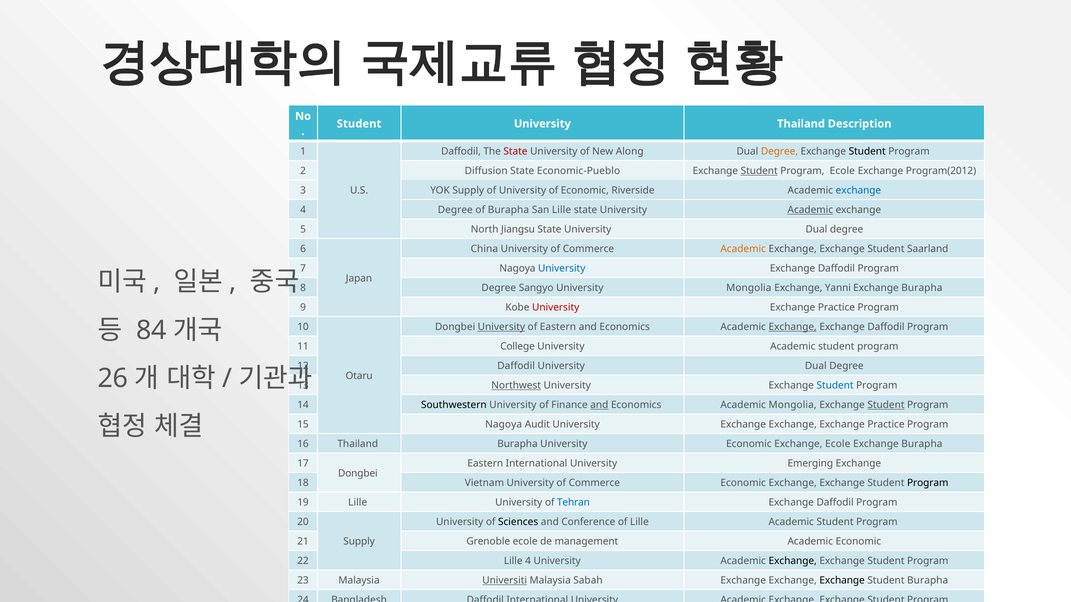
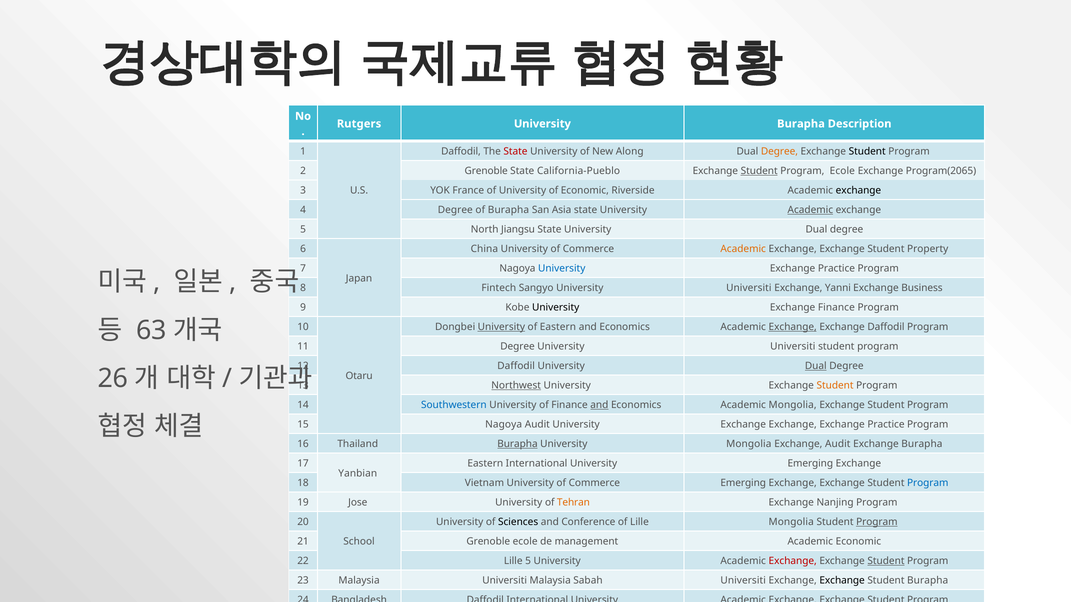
Student: Student -> Rutgers (359, 124)
University Thailand: Thailand -> Burapha (801, 124)
2 Diffusion: Diffusion -> Grenoble (486, 171)
Economic-Pueblo: Economic-Pueblo -> California-Pueblo (579, 171)
Program(2012: Program(2012 -> Program(2065 (941, 171)
YOK Supply: Supply -> France (468, 191)
exchange colour: blue -> black (858, 191)
San Lille: Lille -> Asia (562, 210)
Student Saarland: Saarland -> Property (928, 249)
Daffodil: Daffodil -> Practice (836, 269)
8 Degree: Degree -> Fintech (499, 288)
Sangyo University Mongolia: Mongolia -> Universiti (749, 288)
Burapha: Burapha -> Business (922, 288)
University colour: red -> black (556, 308)
Practice: Practice -> Finance (836, 308)
84: 84 -> 63 (151, 331)
11 College: College -> Degree (518, 347)
Academic: Academic -> Universiti (793, 347)
Dual underline: none -> present (816, 366)
Student colour: blue -> orange (835, 386)
Southwestern colour: black -> blue (454, 405)
Student underline: present -> none (886, 405)
Burapha underline: none -> present (517, 444)
University Economic: Economic -> Mongolia (749, 444)
Exchange Ecole: Ecole -> Audit (838, 444)
Dongbei: Dongbei -> Yanbian (358, 474)
Commerce Economic: Economic -> Emerging (743, 483)
Program colour: black -> blue (928, 483)
19 Lille: Lille -> Jose (358, 503)
Tehran colour: blue -> orange (573, 503)
Daffodil: Daffodil -> Nanjing (835, 503)
Lille Academic: Academic -> Mongolia (791, 522)
Program underline: none -> present (877, 522)
Supply: Supply -> School (359, 542)
Lille 4: 4 -> 5 (528, 561)
Exchange colour: black -> red (793, 561)
Student underline: none -> present (886, 561)
Universiti underline: present -> none (505, 581)
Sabah Exchange: Exchange -> Universiti (743, 581)
